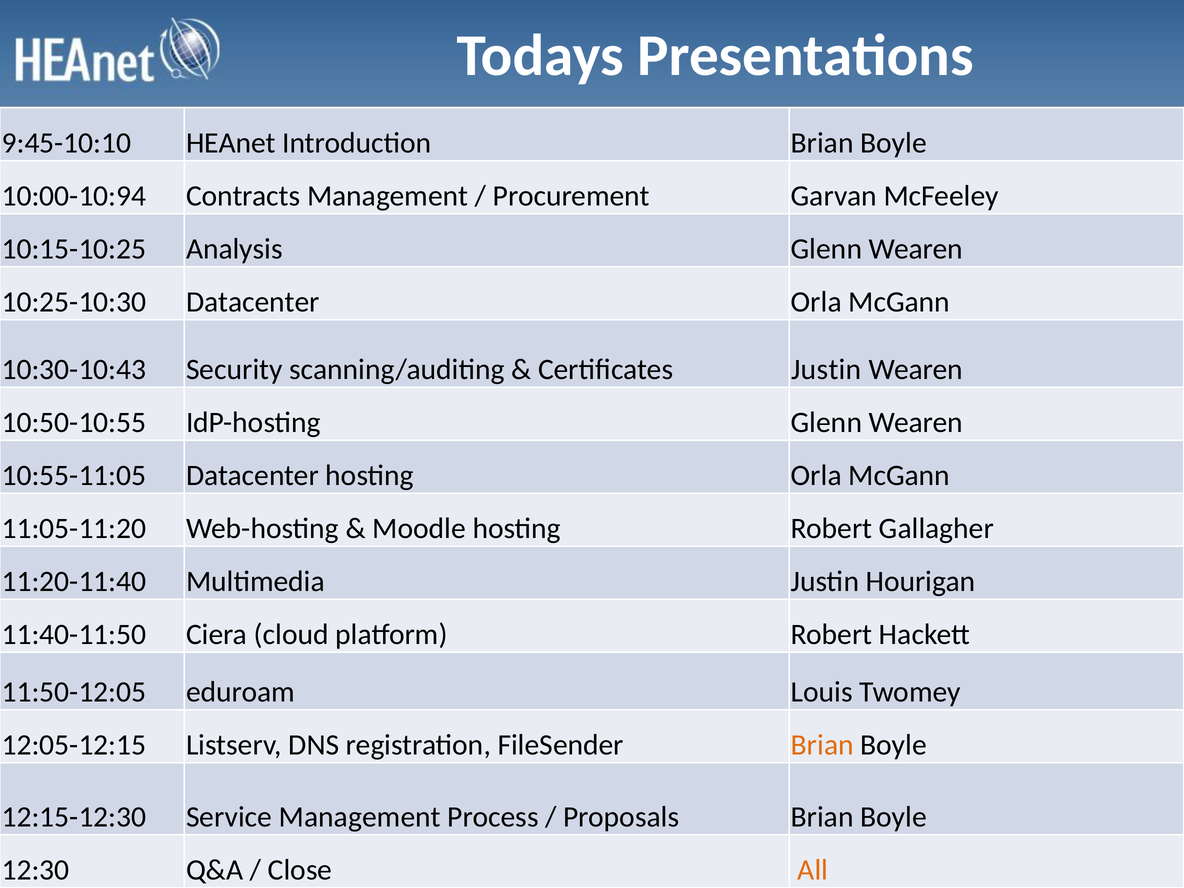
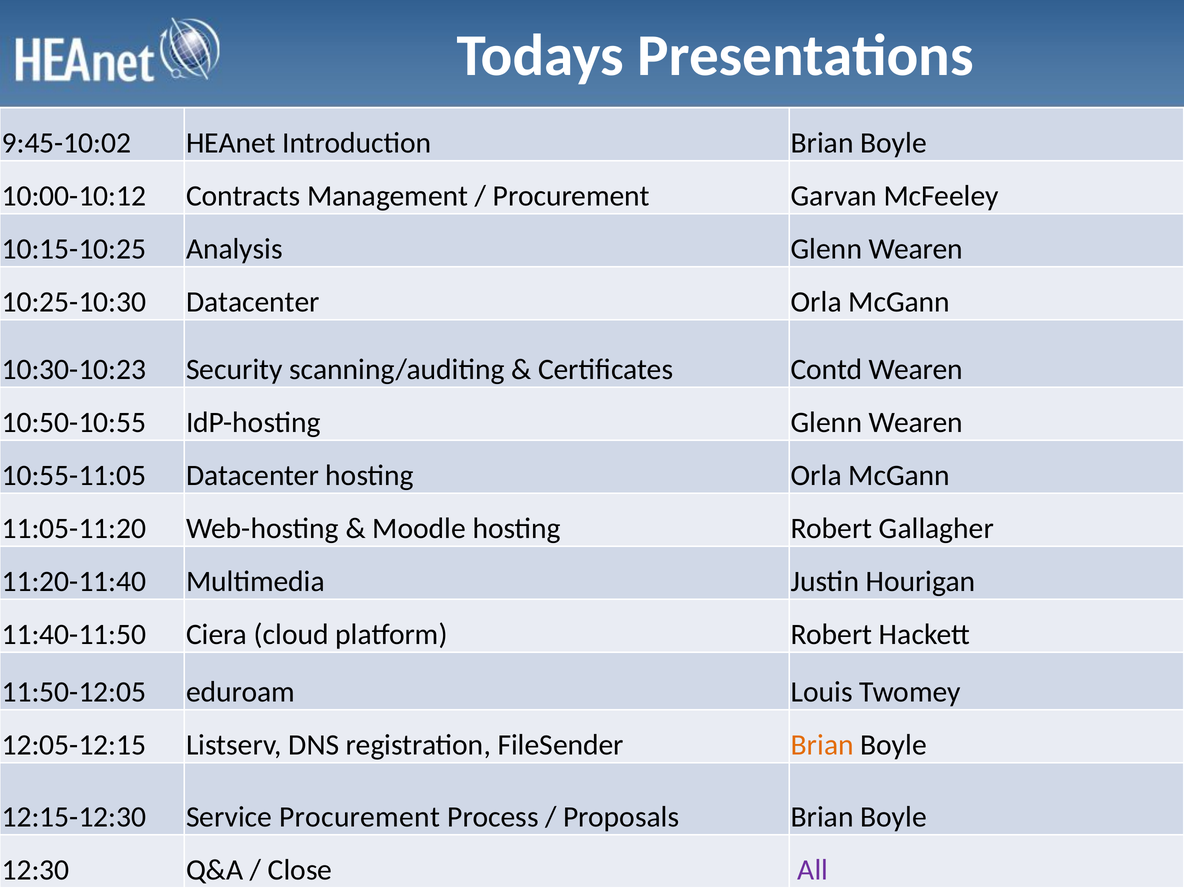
9:45-10:10: 9:45-10:10 -> 9:45-10:02 (66, 143)
10:00-10:94: 10:00-10:94 -> 10:00-10:12 (74, 196)
10:30-10:43: 10:30-10:43 -> 10:30-10:23 (74, 370)
Certificates Justin: Justin -> Contd (827, 370)
Service Management: Management -> Procurement (360, 817)
All colour: orange -> purple (813, 870)
